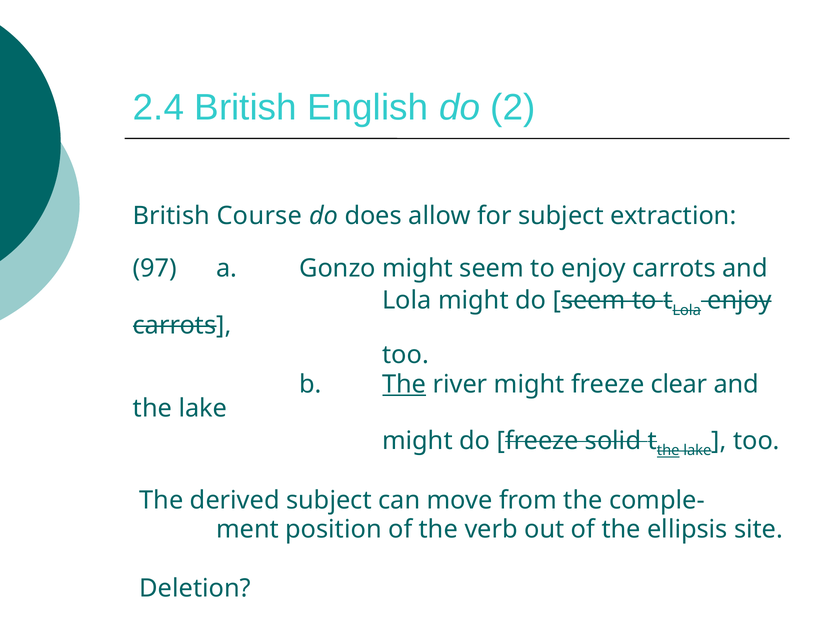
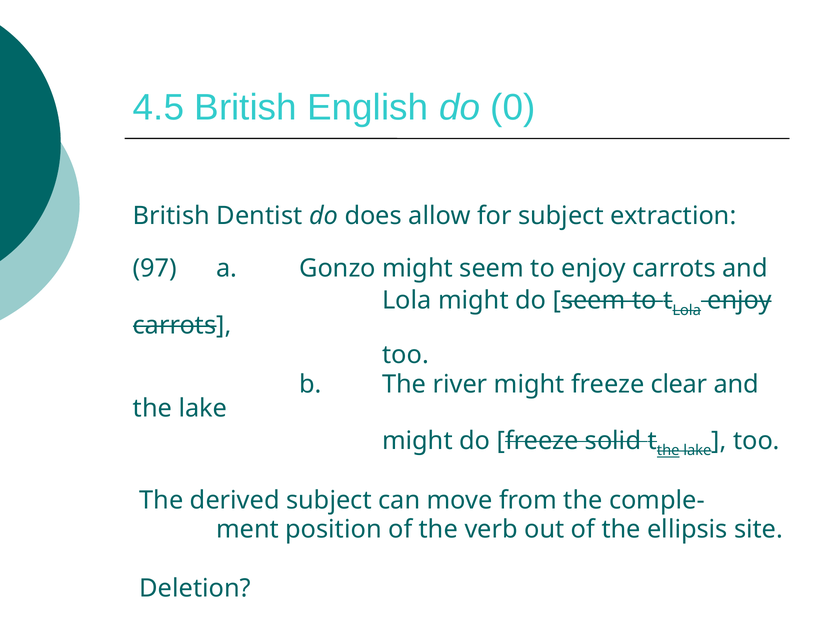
2.4: 2.4 -> 4.5 (158, 108)
2: 2 -> 0 (513, 108)
Course: Course -> Dentist (259, 216)
The underline: present -> none (404, 384)
